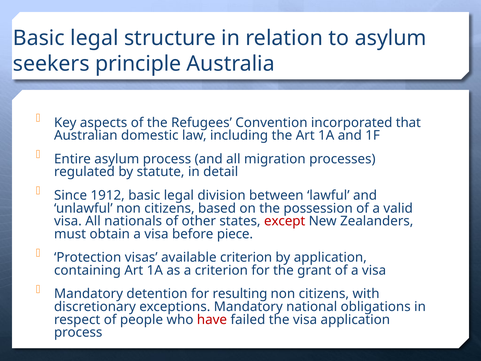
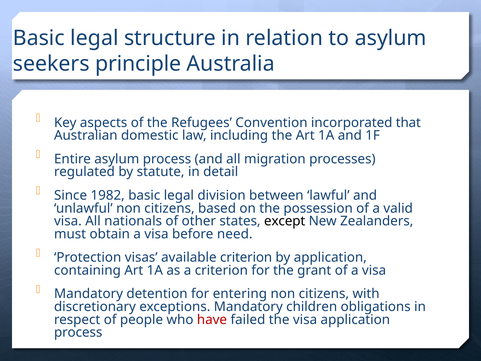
1912: 1912 -> 1982 (108, 195)
except colour: red -> black (285, 221)
piece: piece -> need (235, 234)
resulting: resulting -> entering (240, 294)
national: national -> children (312, 307)
